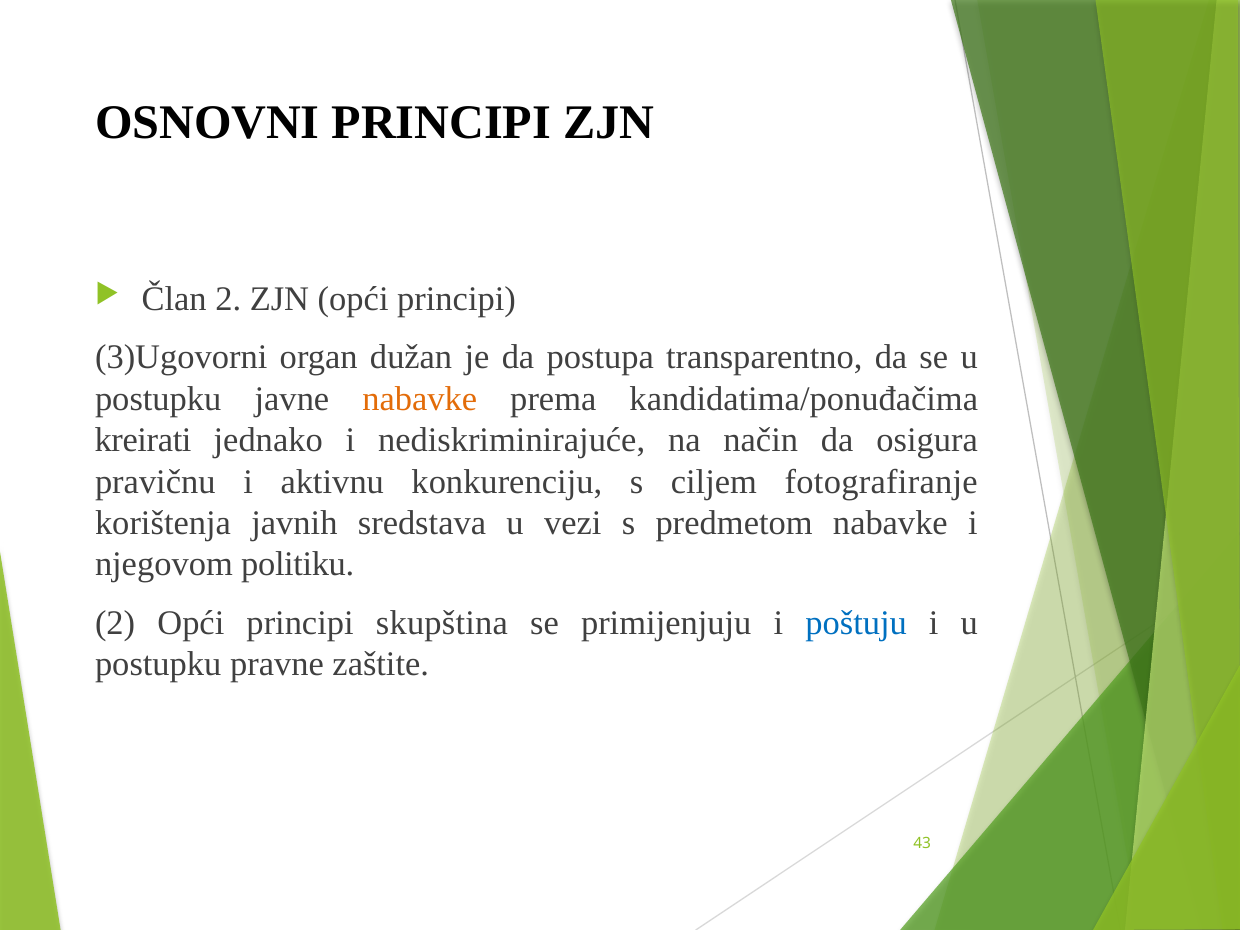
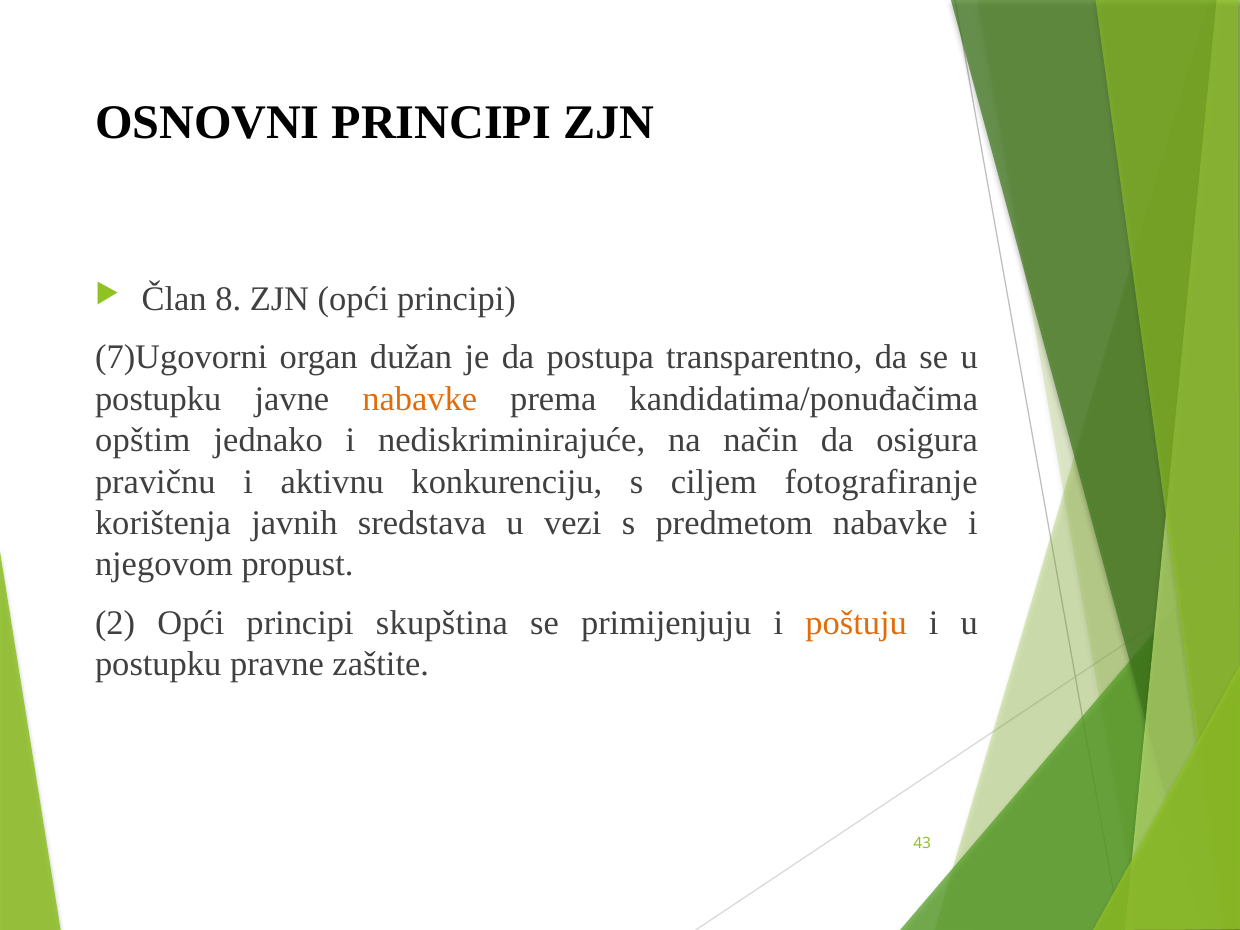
Član 2: 2 -> 8 (228, 299)
3)Ugovorni: 3)Ugovorni -> 7)Ugovorni (181, 358)
kreirati: kreirati -> opštim (143, 440)
politiku: politiku -> propust (298, 564)
poštuju colour: blue -> orange (856, 623)
